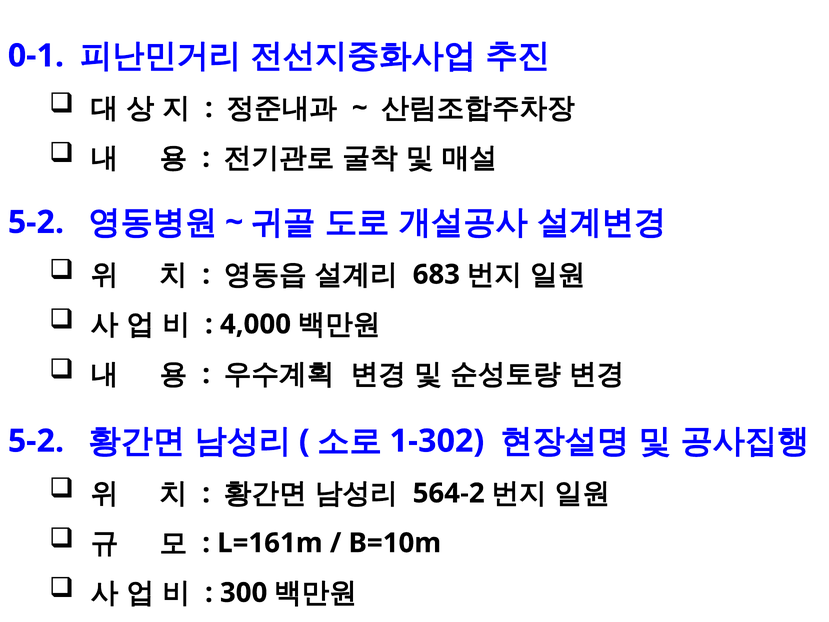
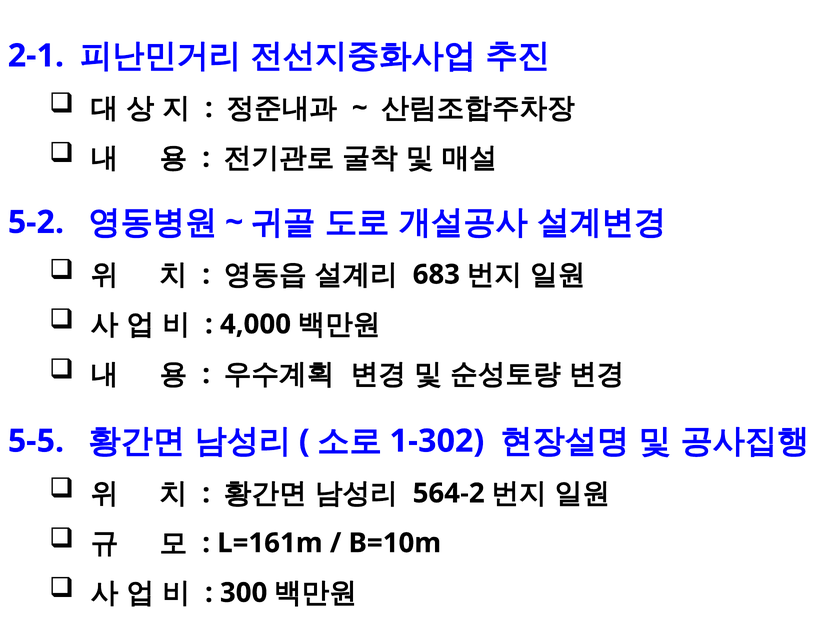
0-1: 0-1 -> 2-1 (36, 56)
5-2: 5-2 -> 5-5 (36, 441)
